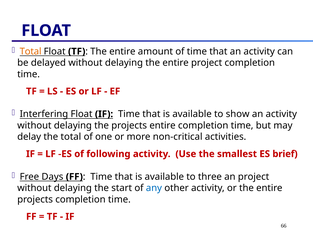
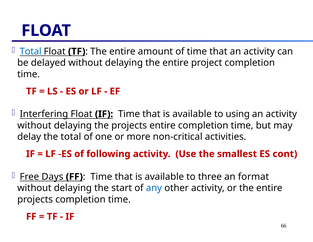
Total colour: orange -> blue (31, 51)
show: show -> using (238, 114)
brief: brief -> cont (285, 154)
an project: project -> format (254, 177)
